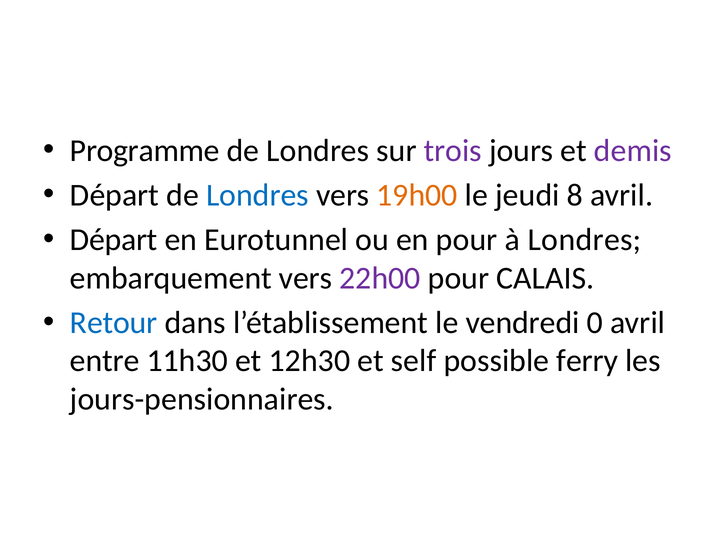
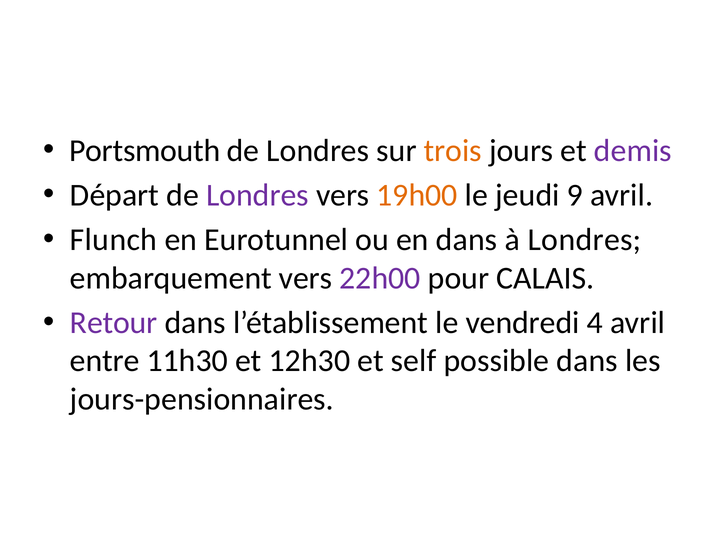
Programme: Programme -> Portsmouth (145, 150)
trois colour: purple -> orange (453, 150)
Londres colour: blue -> purple (257, 195)
8: 8 -> 9 (575, 195)
Départ: Départ -> Flunch (113, 240)
en pour: pour -> dans (467, 240)
Retour colour: blue -> purple (114, 323)
0: 0 -> 4 (595, 323)
possible ferry: ferry -> dans (587, 361)
